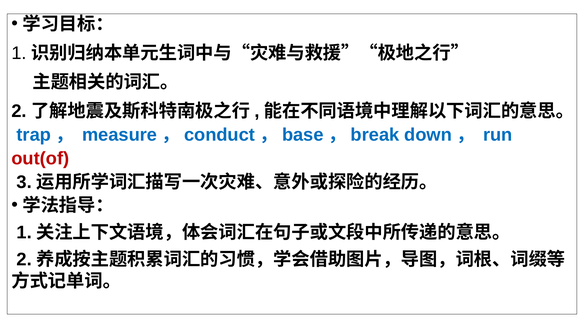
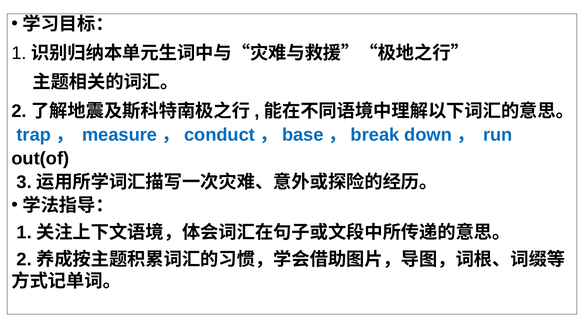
out(of colour: red -> black (40, 159)
